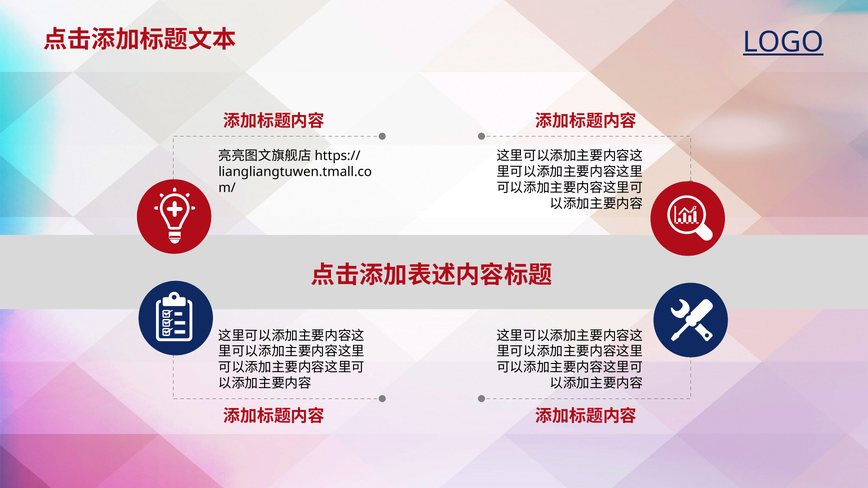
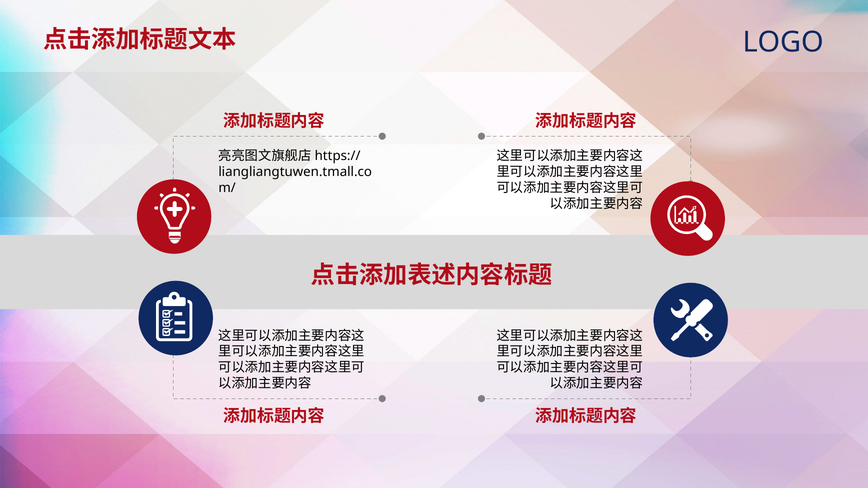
LOGO underline: present -> none (783, 42)
